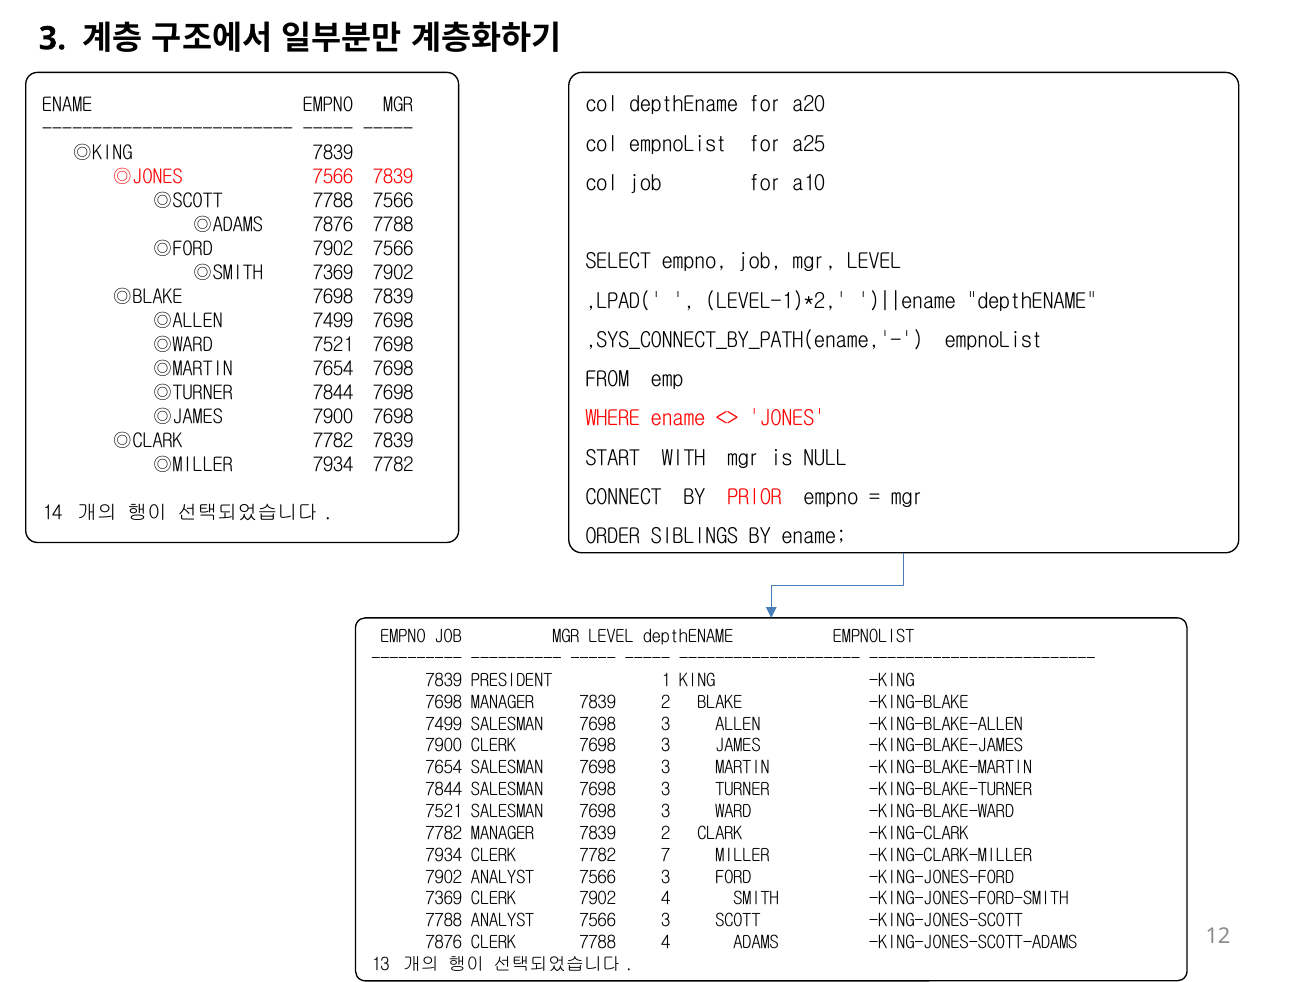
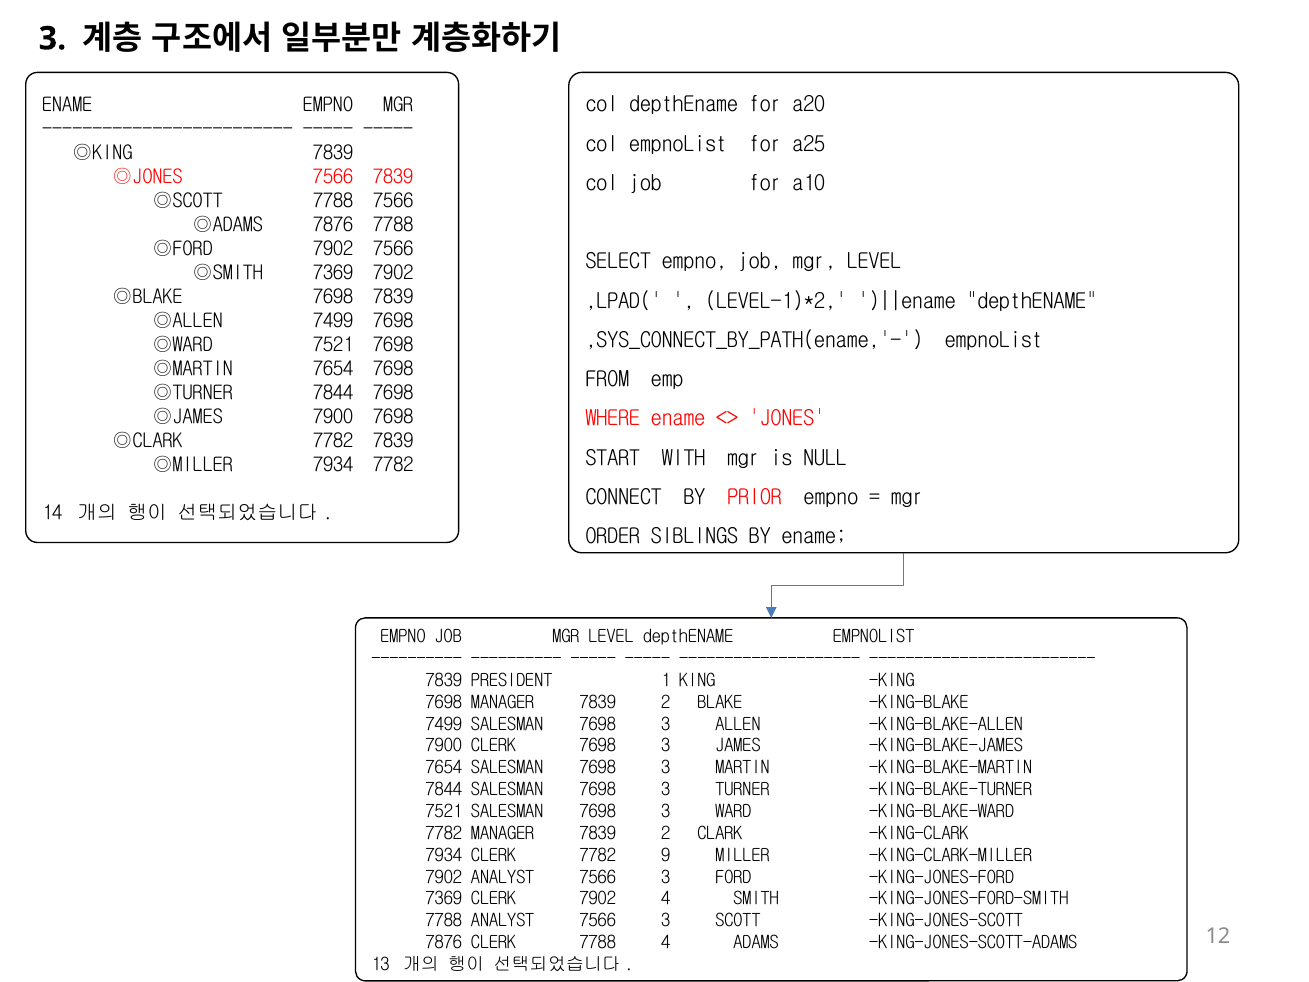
7: 7 -> 9 (666, 855)
